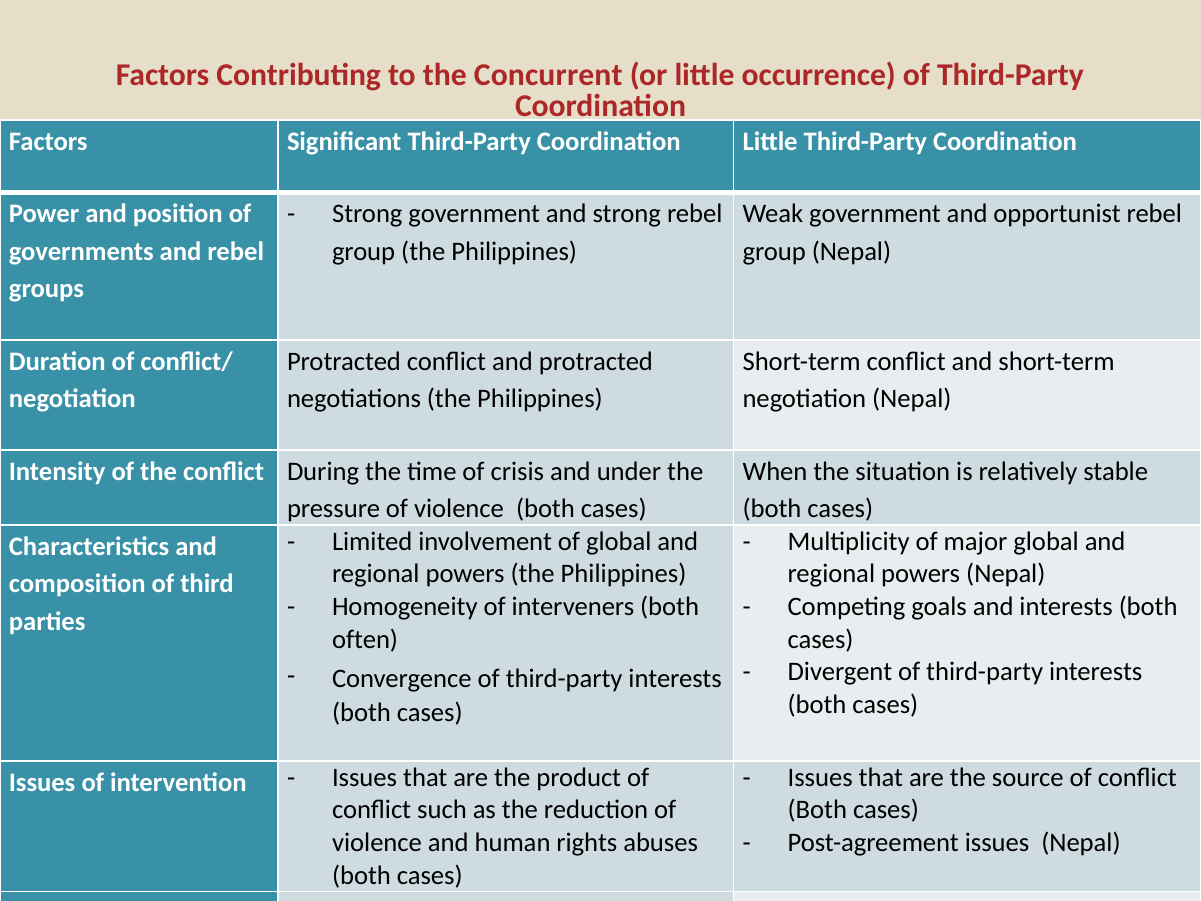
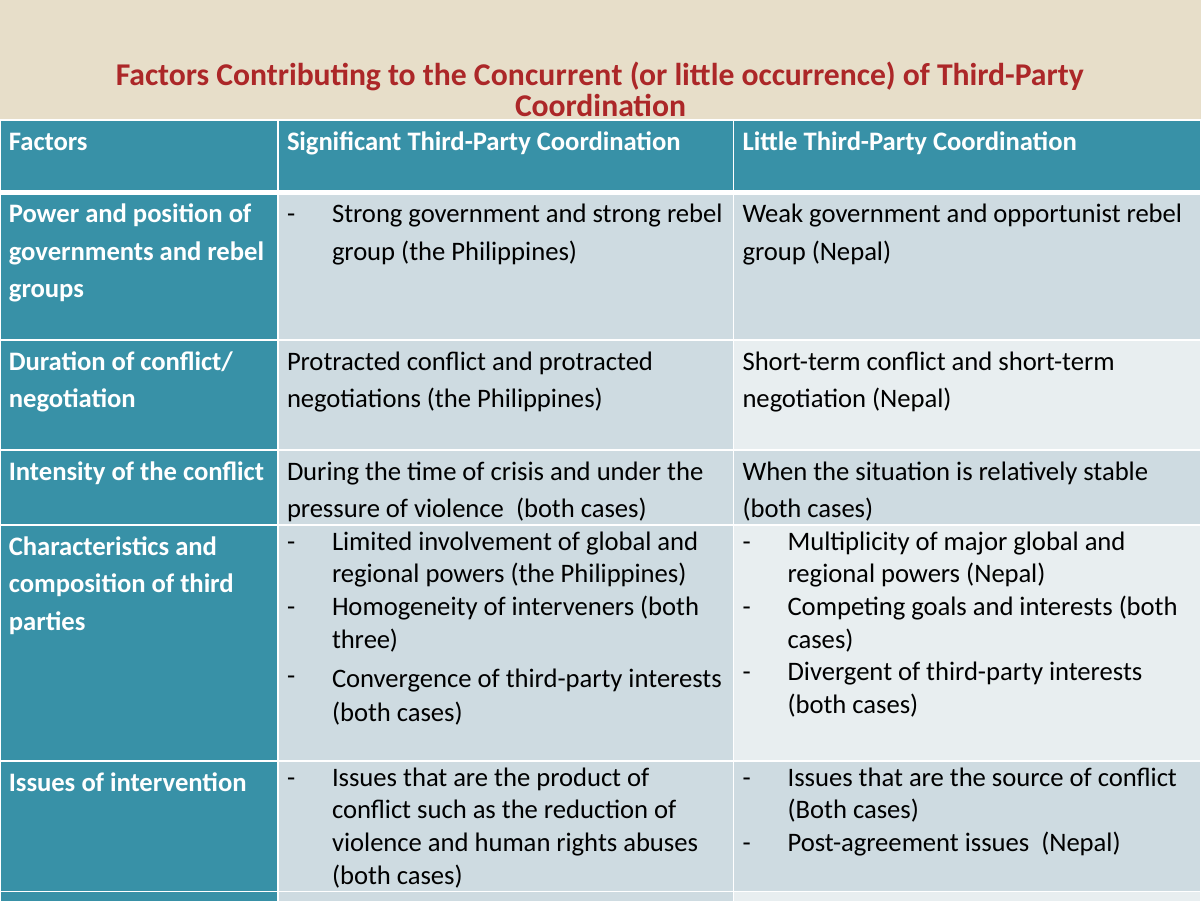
often: often -> three (365, 639)
